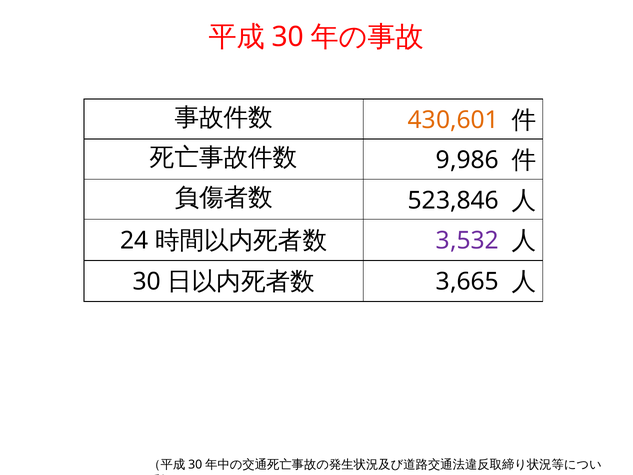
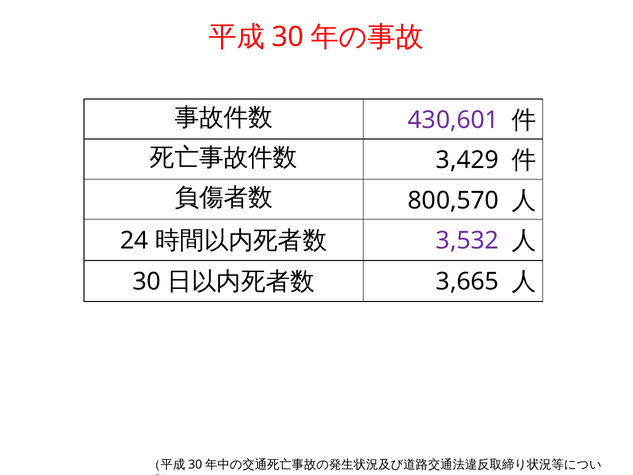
430,601 colour: orange -> purple (453, 120)
9,986: 9,986 -> 3,429 (467, 160)
523,846: 523,846 -> 800,570 (453, 200)
